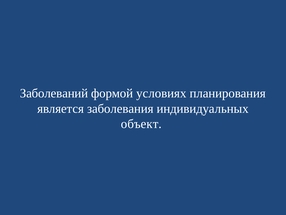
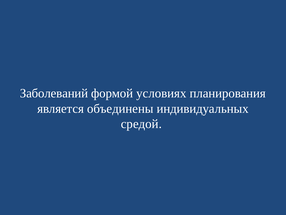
заболевания: заболевания -> объединены (120, 108)
объект: объект -> средой (141, 124)
